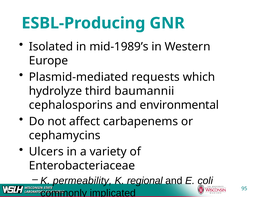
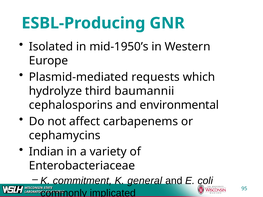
mid-1989’s: mid-1989’s -> mid-1950’s (119, 47)
Ulcers: Ulcers -> Indian (46, 152)
permeability: permeability -> commitment (82, 181)
regional: regional -> general (145, 181)
